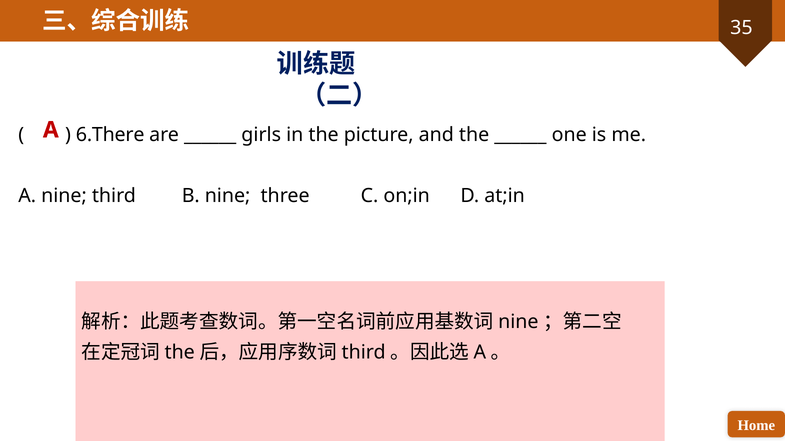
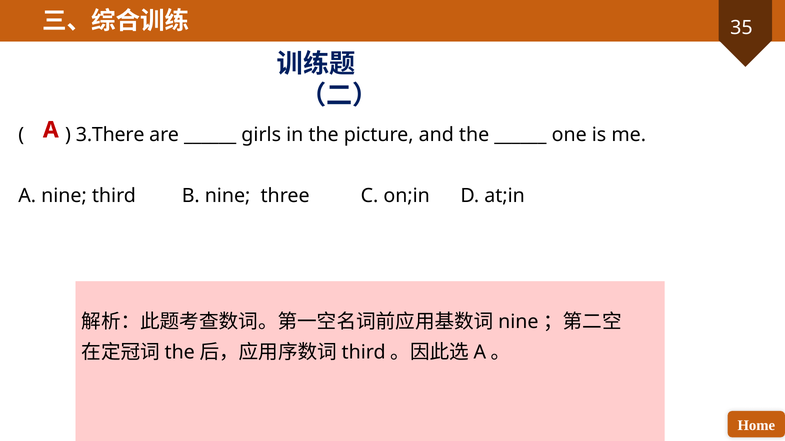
6.There: 6.There -> 3.There (110, 135)
